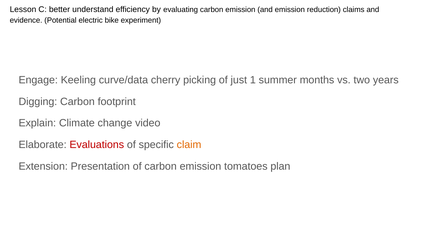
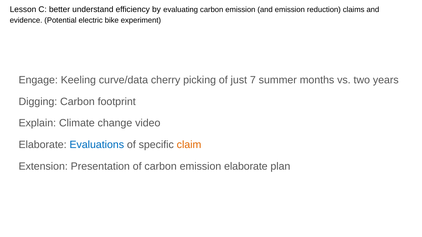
1: 1 -> 7 (253, 80)
Evaluations colour: red -> blue (97, 145)
emission tomatoes: tomatoes -> elaborate (246, 166)
